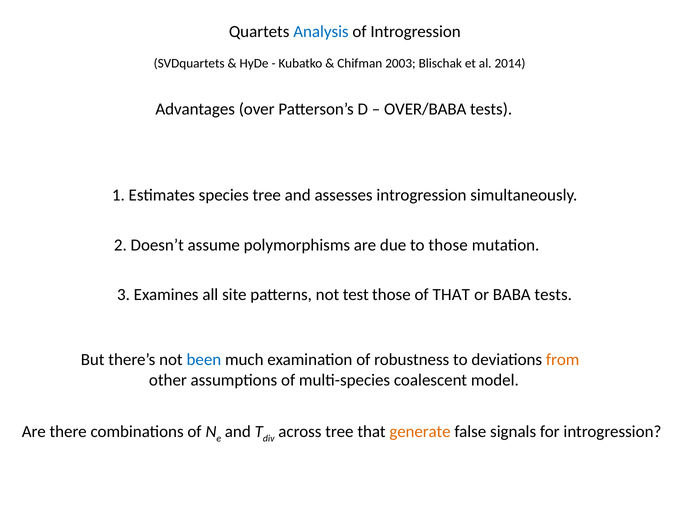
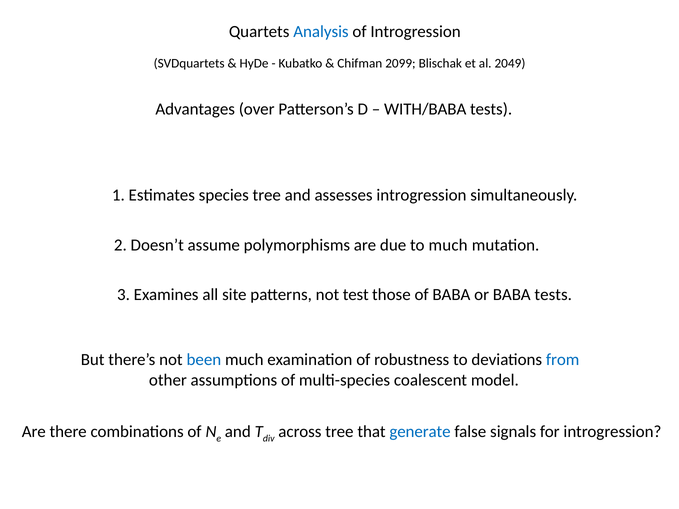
2003: 2003 -> 2099 (400, 63)
2014: 2014 -> 2049 (510, 63)
OVER/BABA: OVER/BABA -> WITH/BABA (425, 109)
to those: those -> much (448, 245)
of THAT: THAT -> BABA (451, 295)
from colour: orange -> blue (563, 360)
generate colour: orange -> blue (420, 432)
